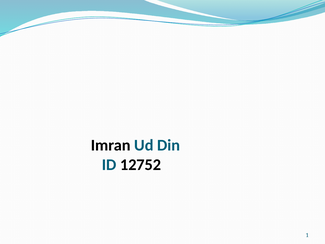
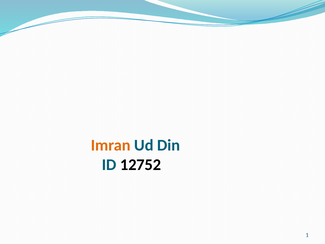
Imran colour: black -> orange (111, 145)
